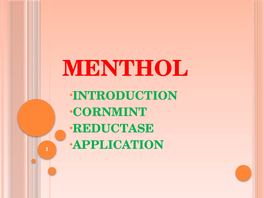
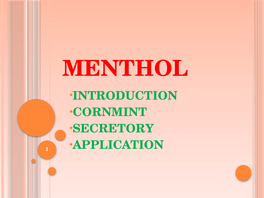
REDUCTASE: REDUCTASE -> SECRETORY (113, 129)
